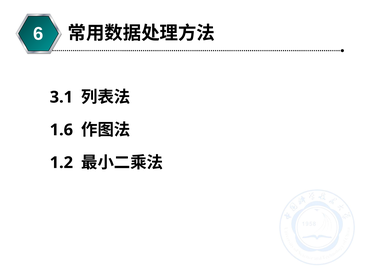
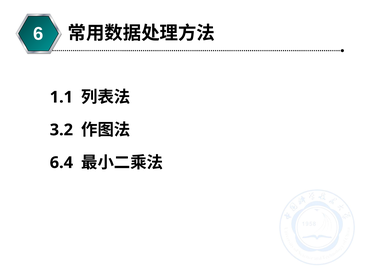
3.1: 3.1 -> 1.1 (61, 97)
1.6: 1.6 -> 3.2 (61, 130)
1.2: 1.2 -> 6.4 (61, 163)
